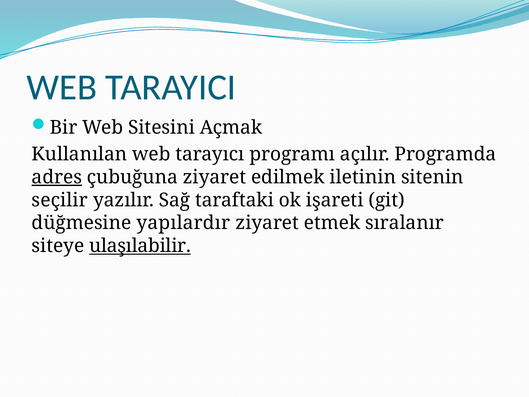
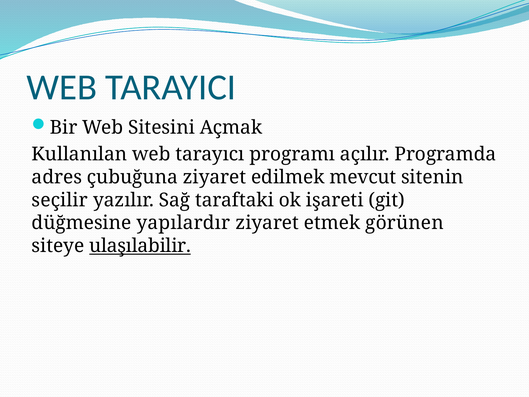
adres underline: present -> none (57, 177)
iletinin: iletinin -> mevcut (363, 177)
sıralanır: sıralanır -> görünen (404, 223)
